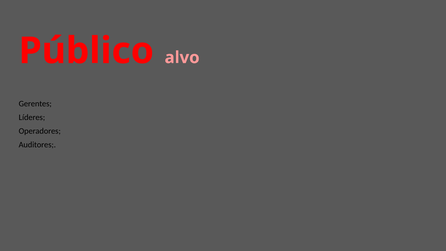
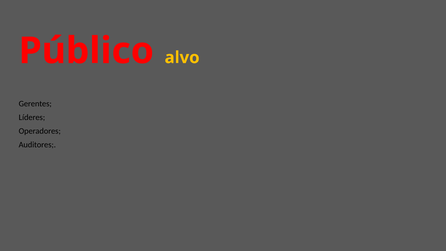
alvo colour: pink -> yellow (182, 58)
